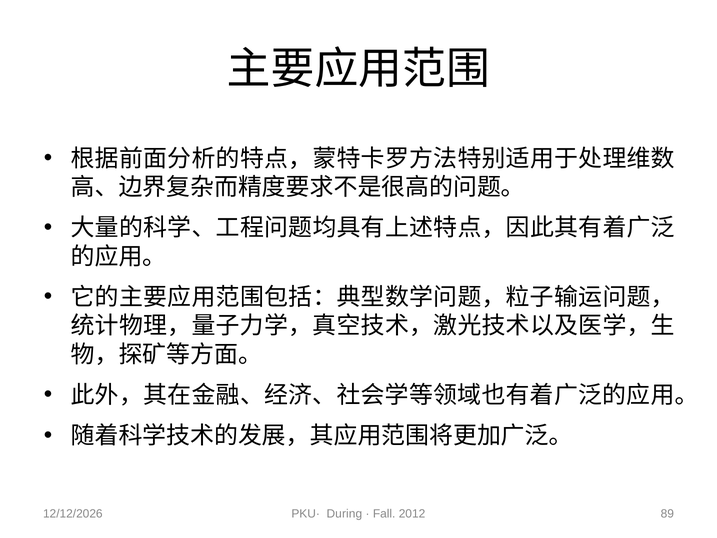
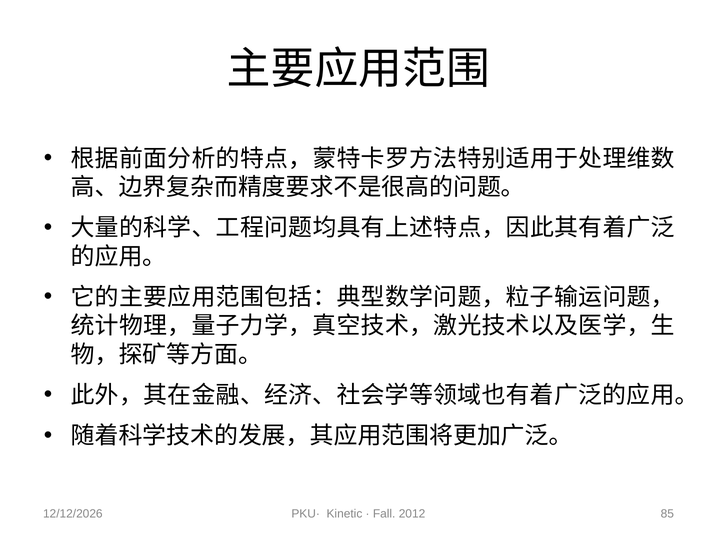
During: During -> Kinetic (344, 514)
89: 89 -> 85 (667, 514)
